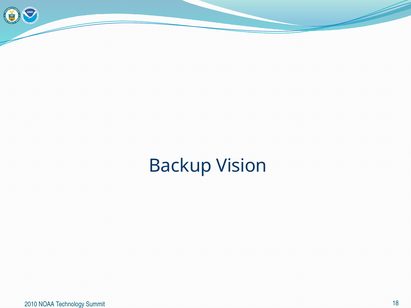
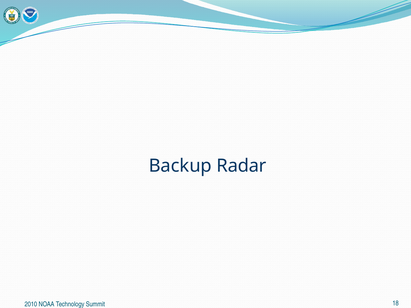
Vision: Vision -> Radar (242, 166)
